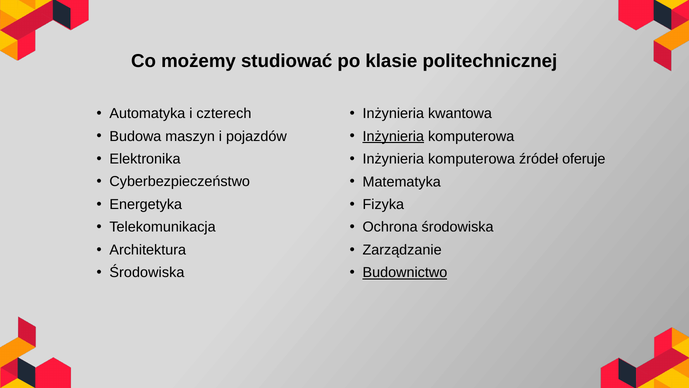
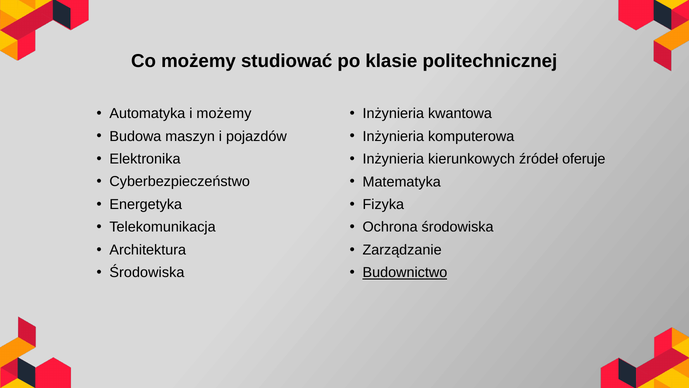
i czterech: czterech -> możemy (224, 113)
Inżynieria underline: present -> none (393, 136)
komputerowa: komputerowa -> kierunkowych (472, 159)
